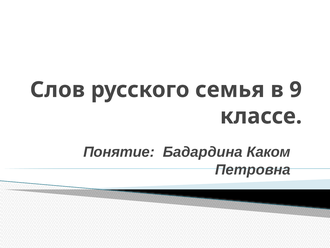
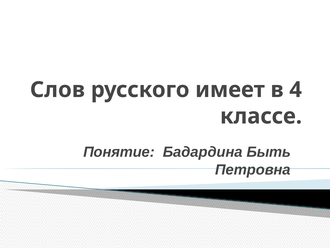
семья: семья -> имеет (230, 90)
9: 9 -> 4 (296, 90)
Каком: Каком -> Быть (269, 152)
